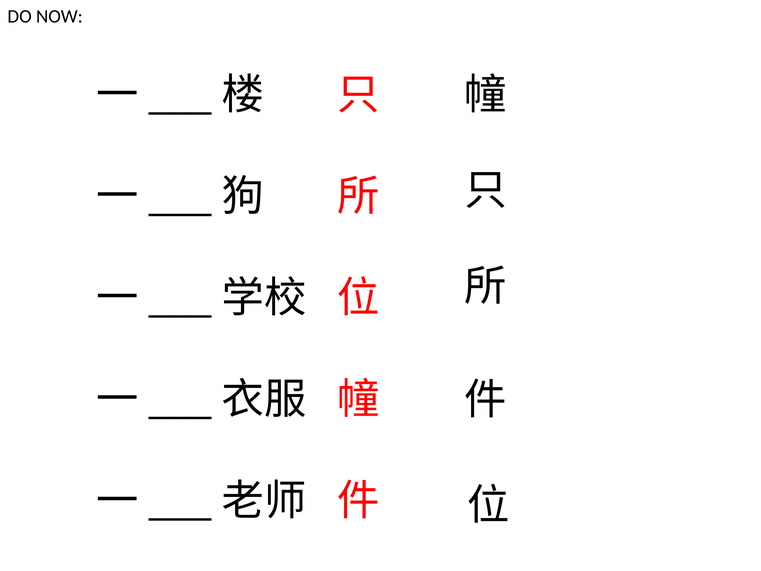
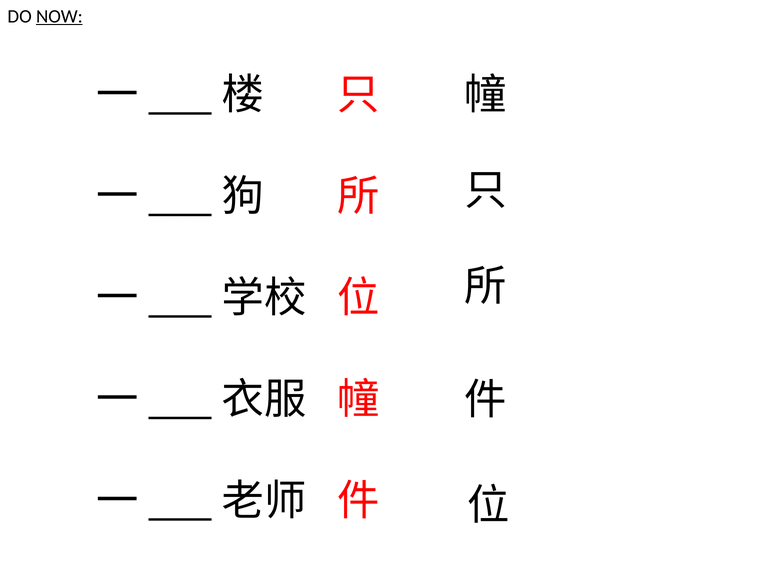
NOW underline: none -> present (59, 16)
